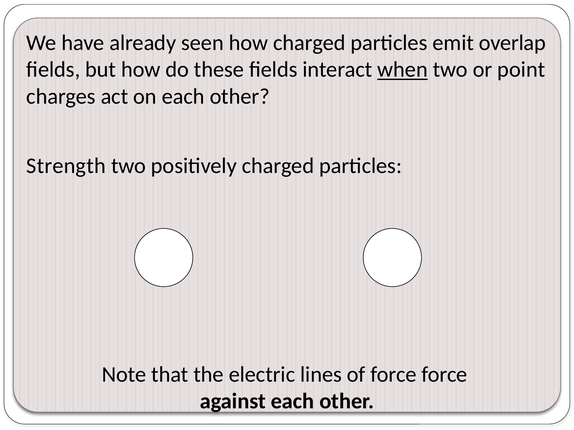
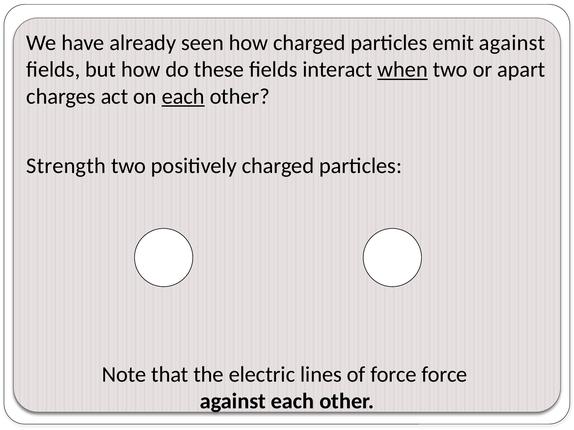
emit overlap: overlap -> against (512, 43)
point: point -> apart (521, 70)
each underline: none -> present (183, 97)
